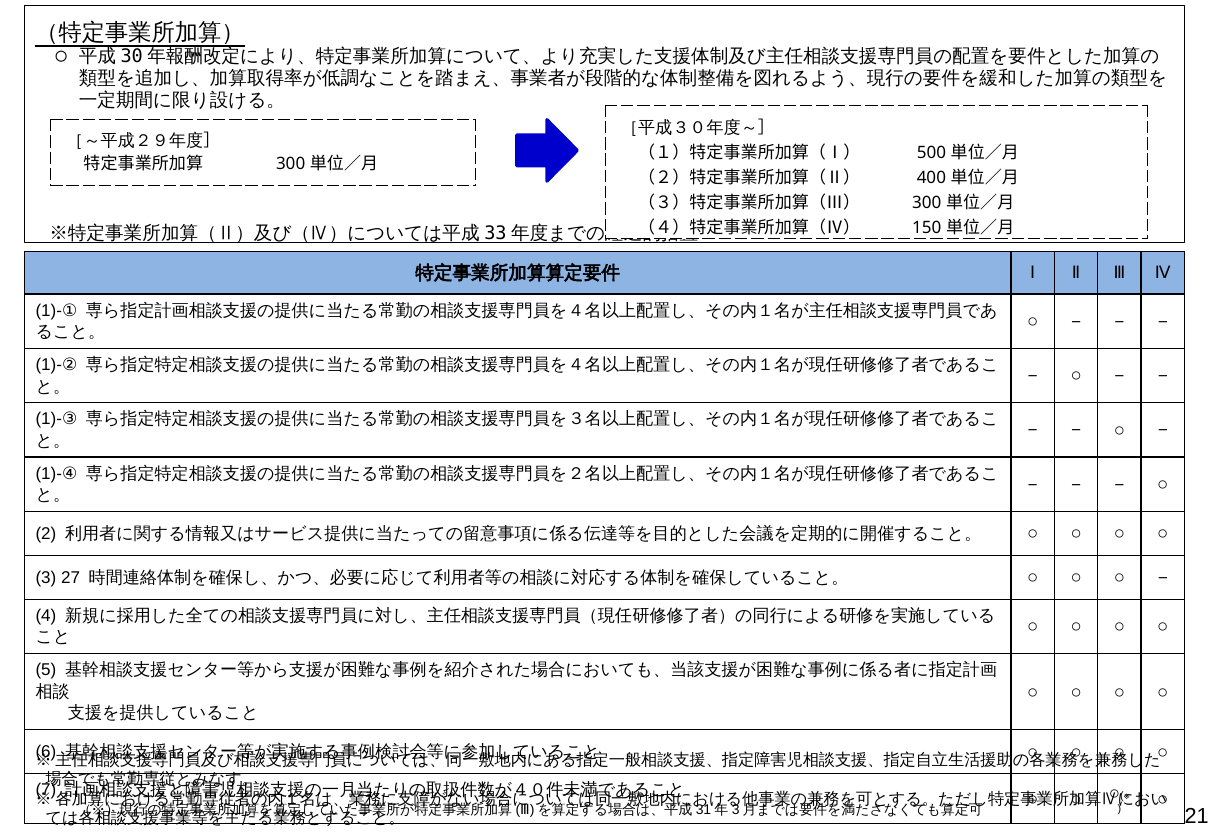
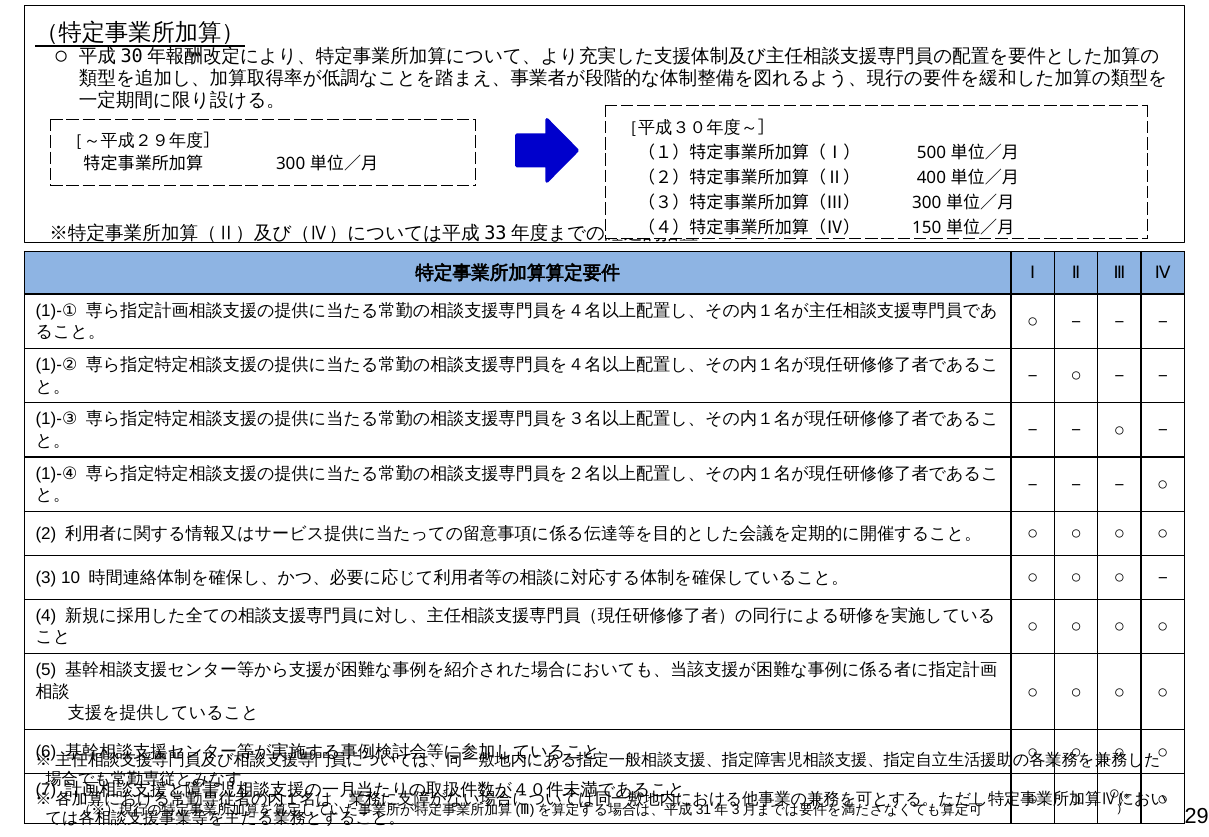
27: 27 -> 10 (71, 577)
21: 21 -> 29 (1197, 816)
